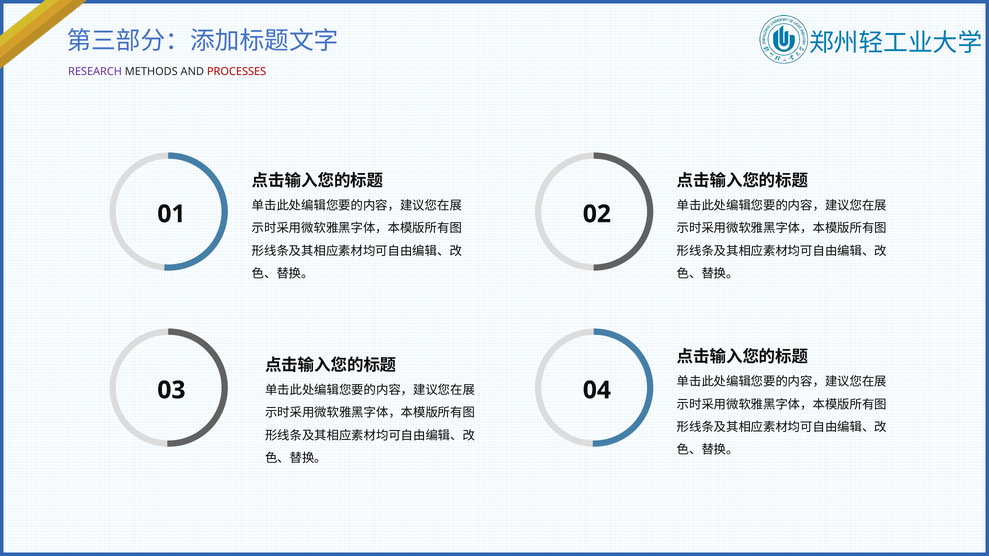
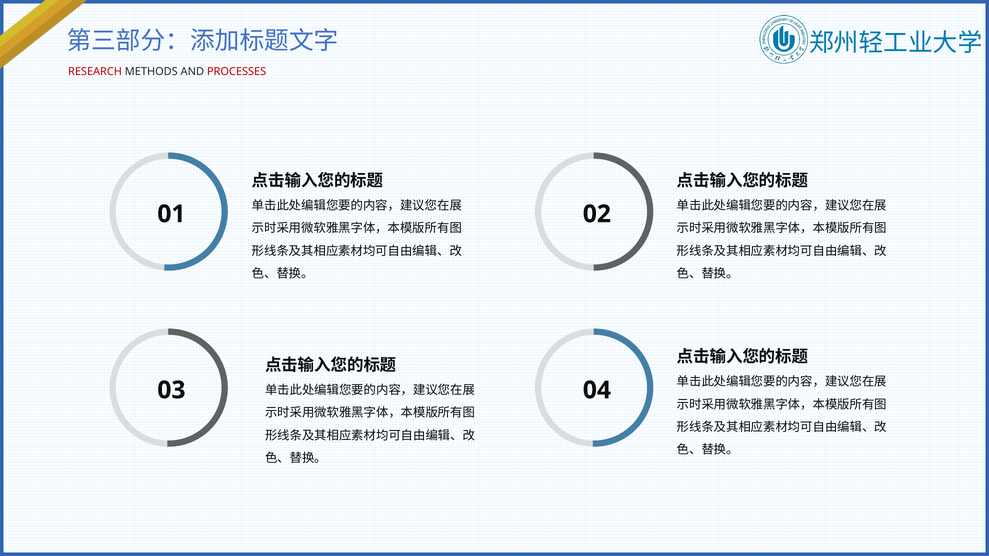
RESEARCH colour: purple -> red (95, 72)
